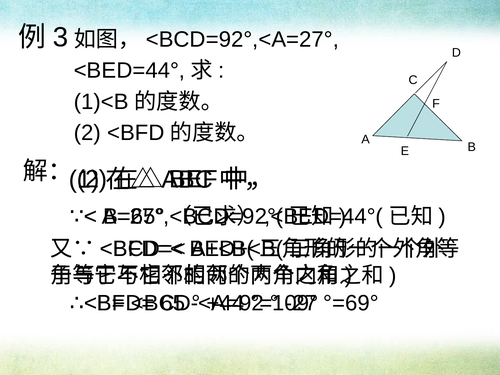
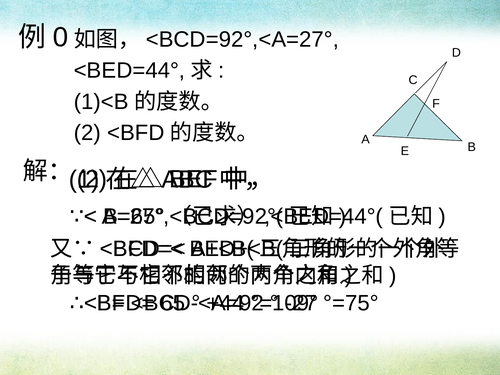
3: 3 -> 0 (60, 37)
°=69°: °=69° -> °=75° (351, 303)
